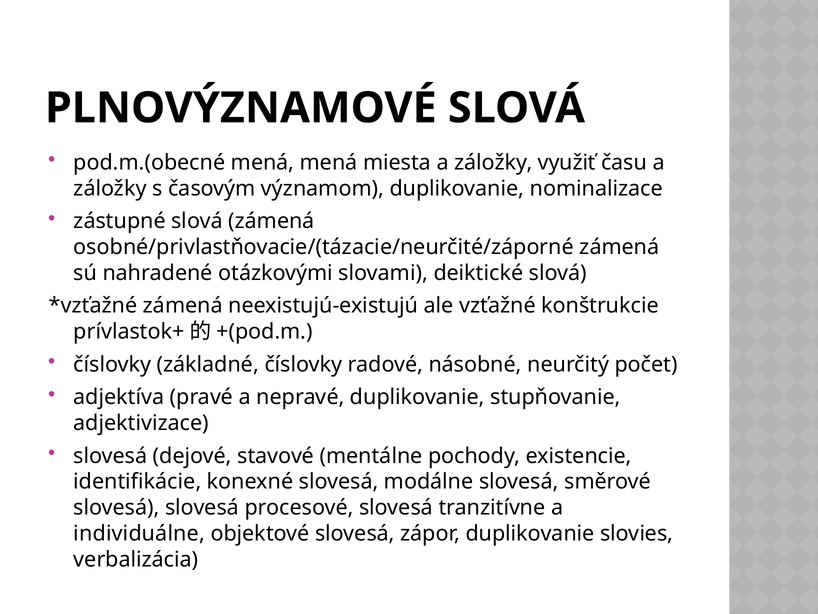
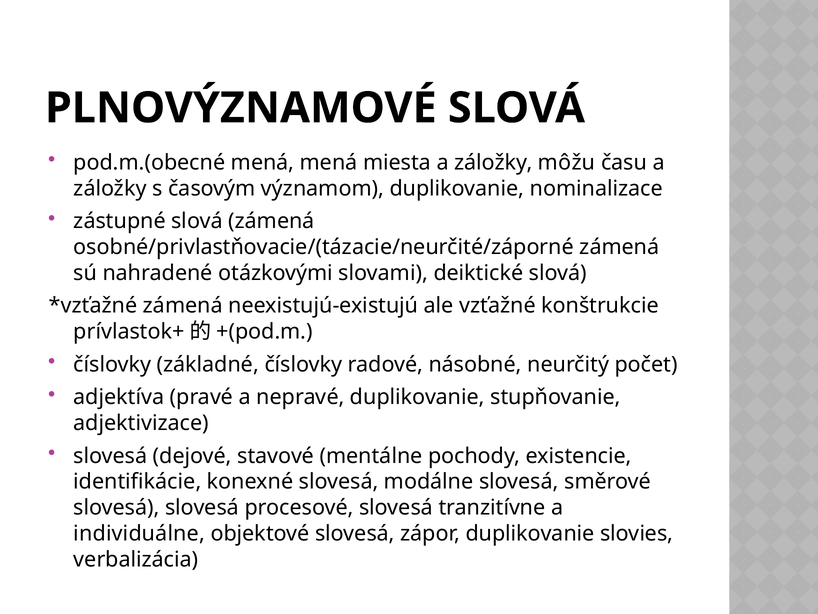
využiť: využiť -> môžu (567, 162)
